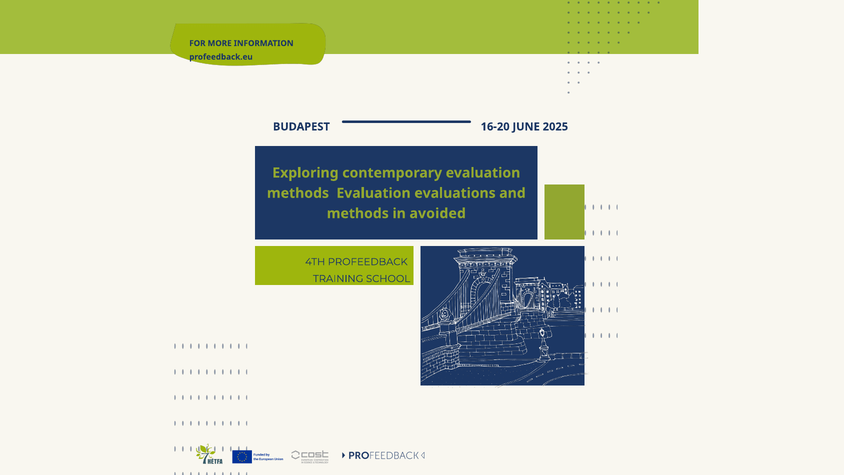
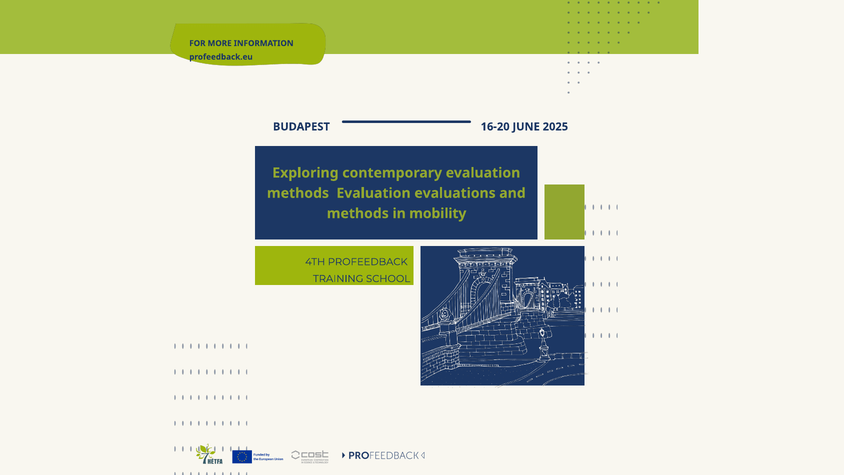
avoided: avoided -> mobility (438, 213)
